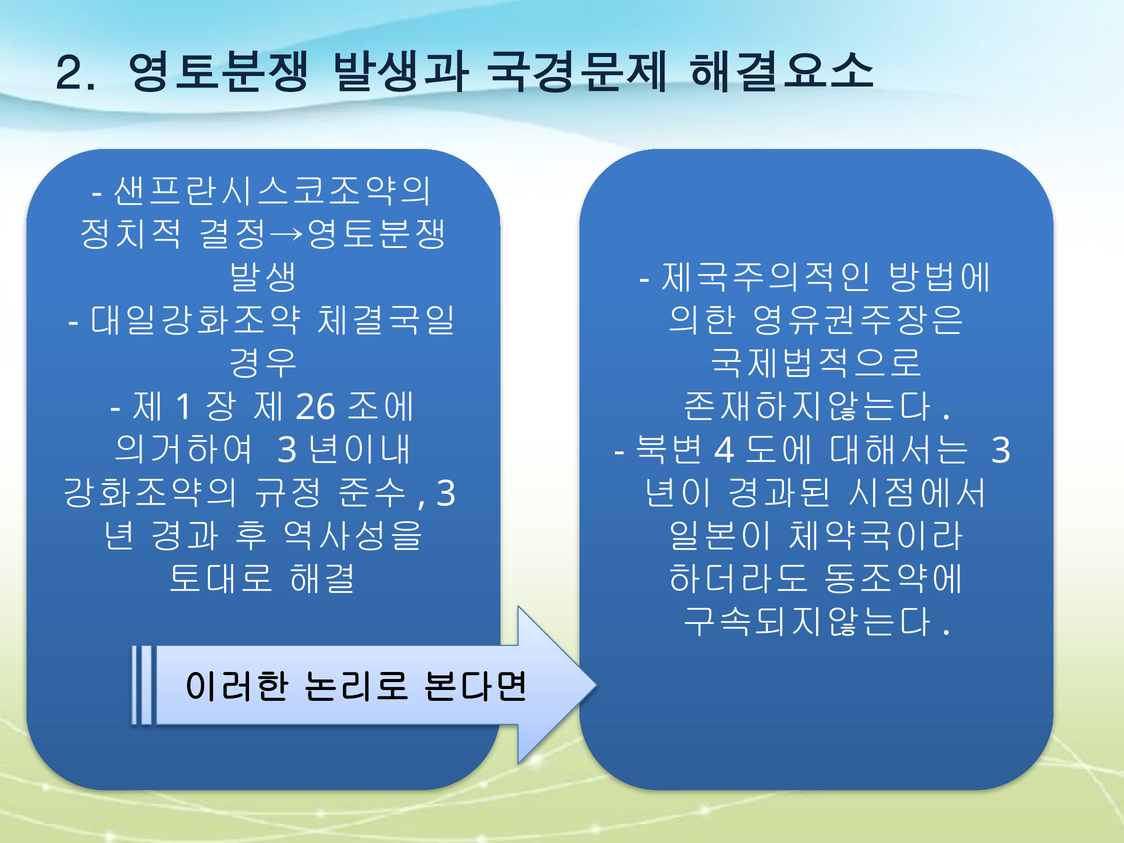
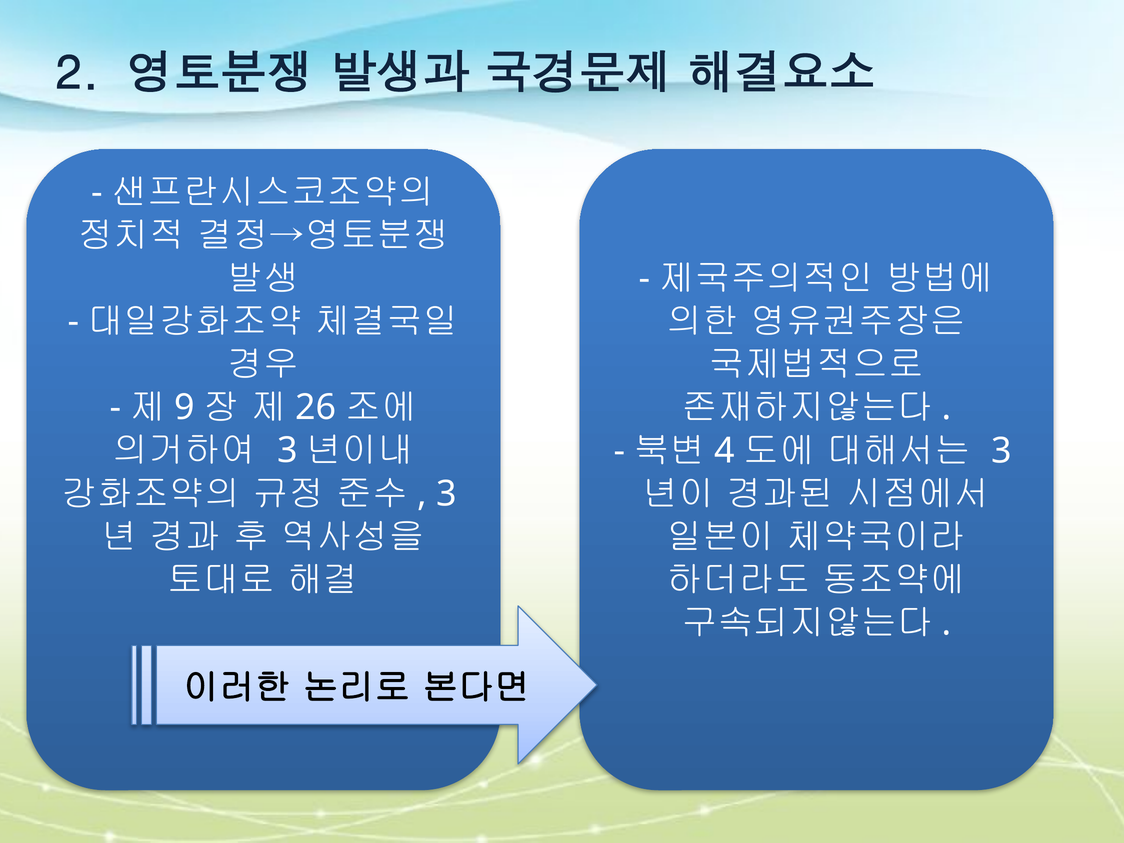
1: 1 -> 9 (184, 408)
